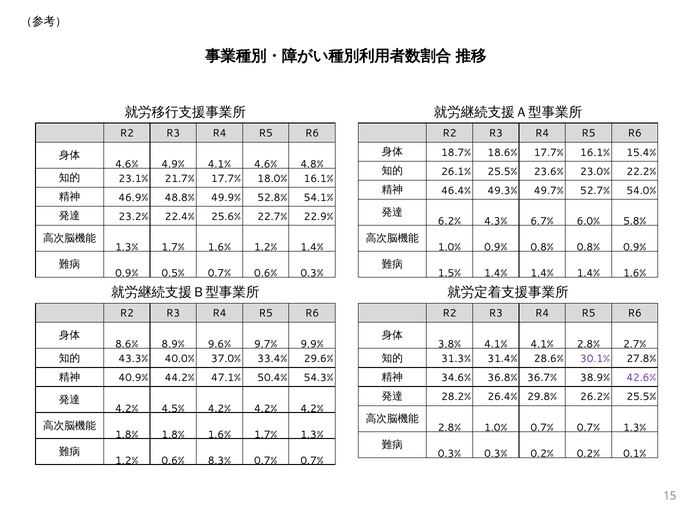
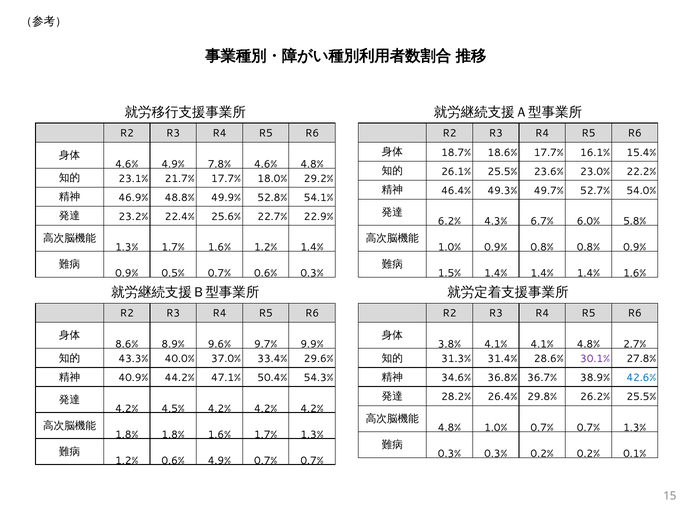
4.9% 4.1%: 4.1% -> 7.8% (219, 164)
18.0% 16.1%: 16.1% -> 29.2% (319, 179)
4.1% 2.8%: 2.8% -> 4.8% (588, 345)
42.6% colour: purple -> blue (641, 378)
2.8%: 2.8% -> 4.8% (449, 428)
0.6% 8.3%: 8.3% -> 4.9% (219, 461)
